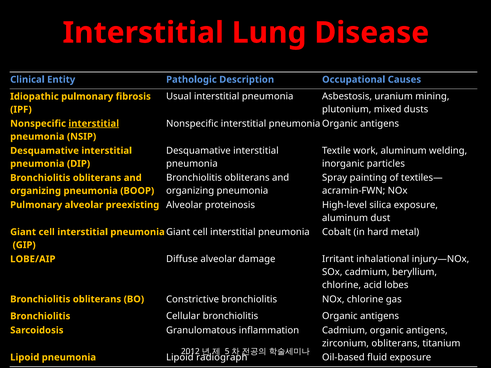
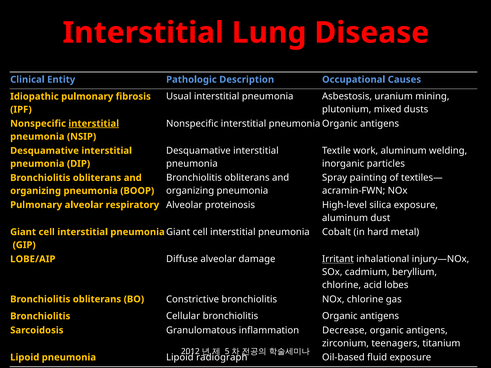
preexisting: preexisting -> respiratory (132, 205)
Irritant underline: none -> present (338, 259)
inflammation Cadmium: Cadmium -> Decrease (345, 330)
zirconium obliterans: obliterans -> teenagers (396, 343)
